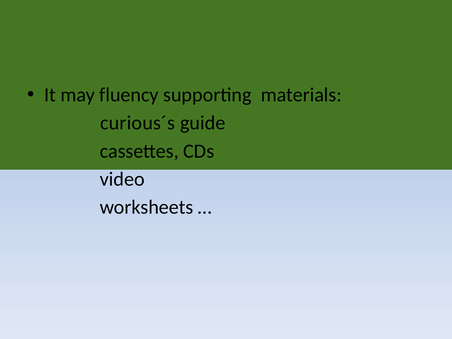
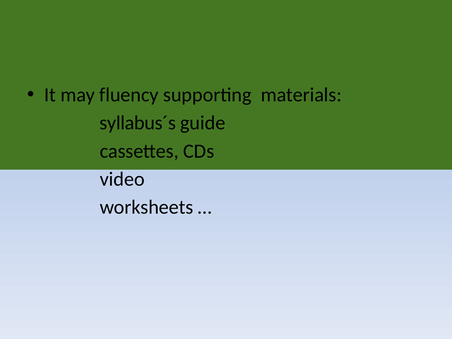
curious´s: curious´s -> syllabus´s (138, 123)
